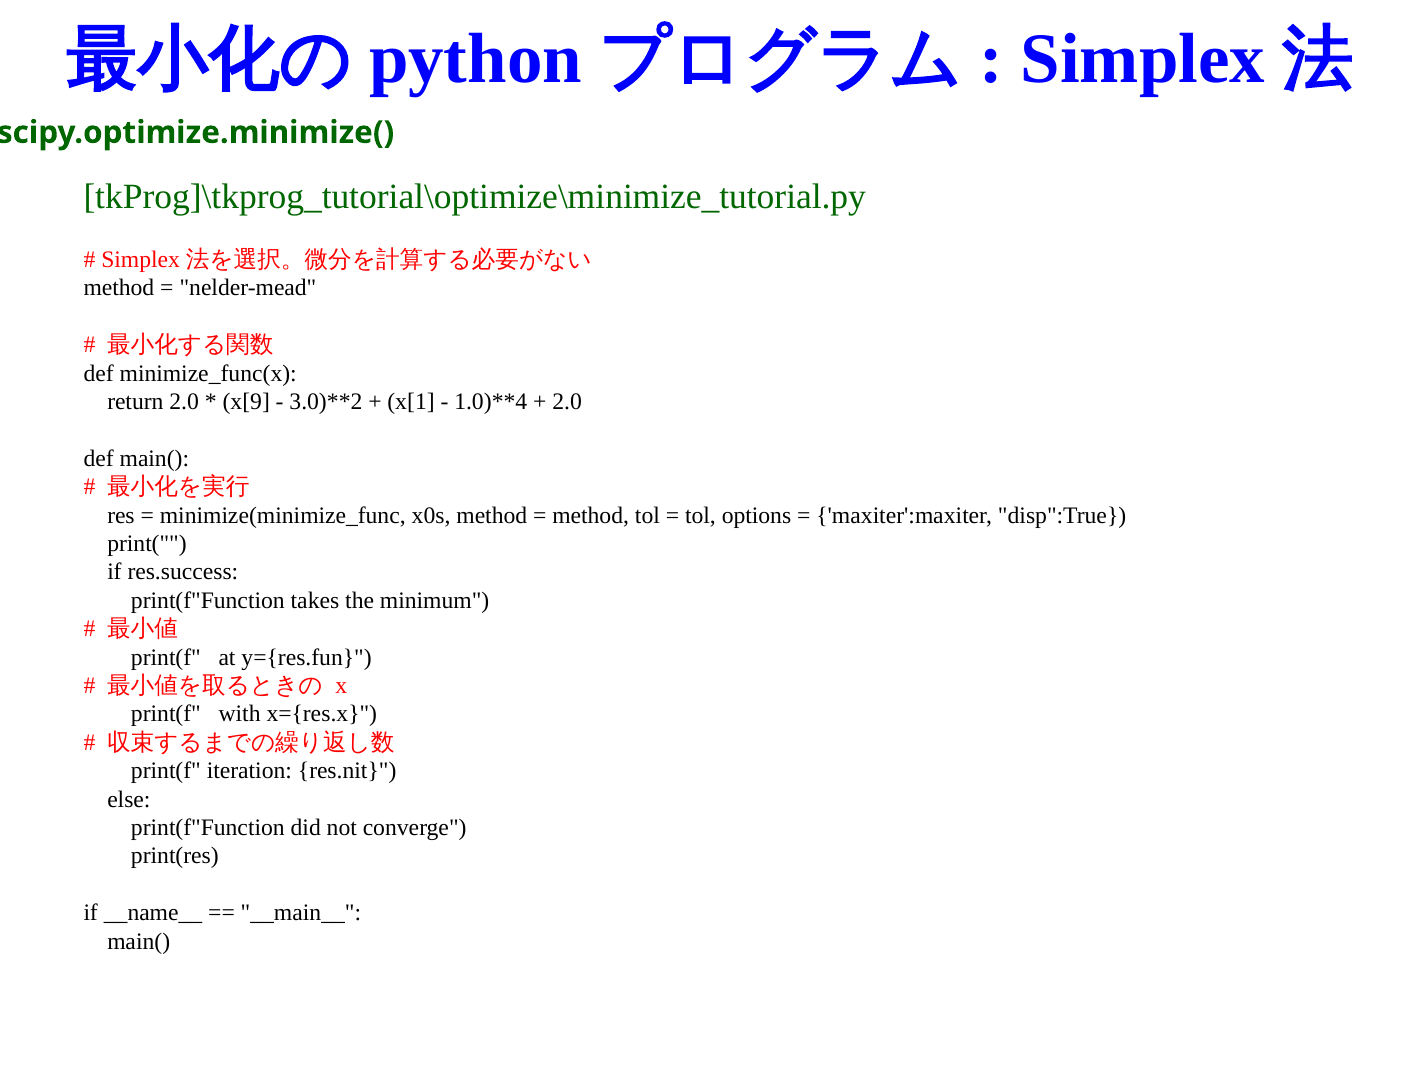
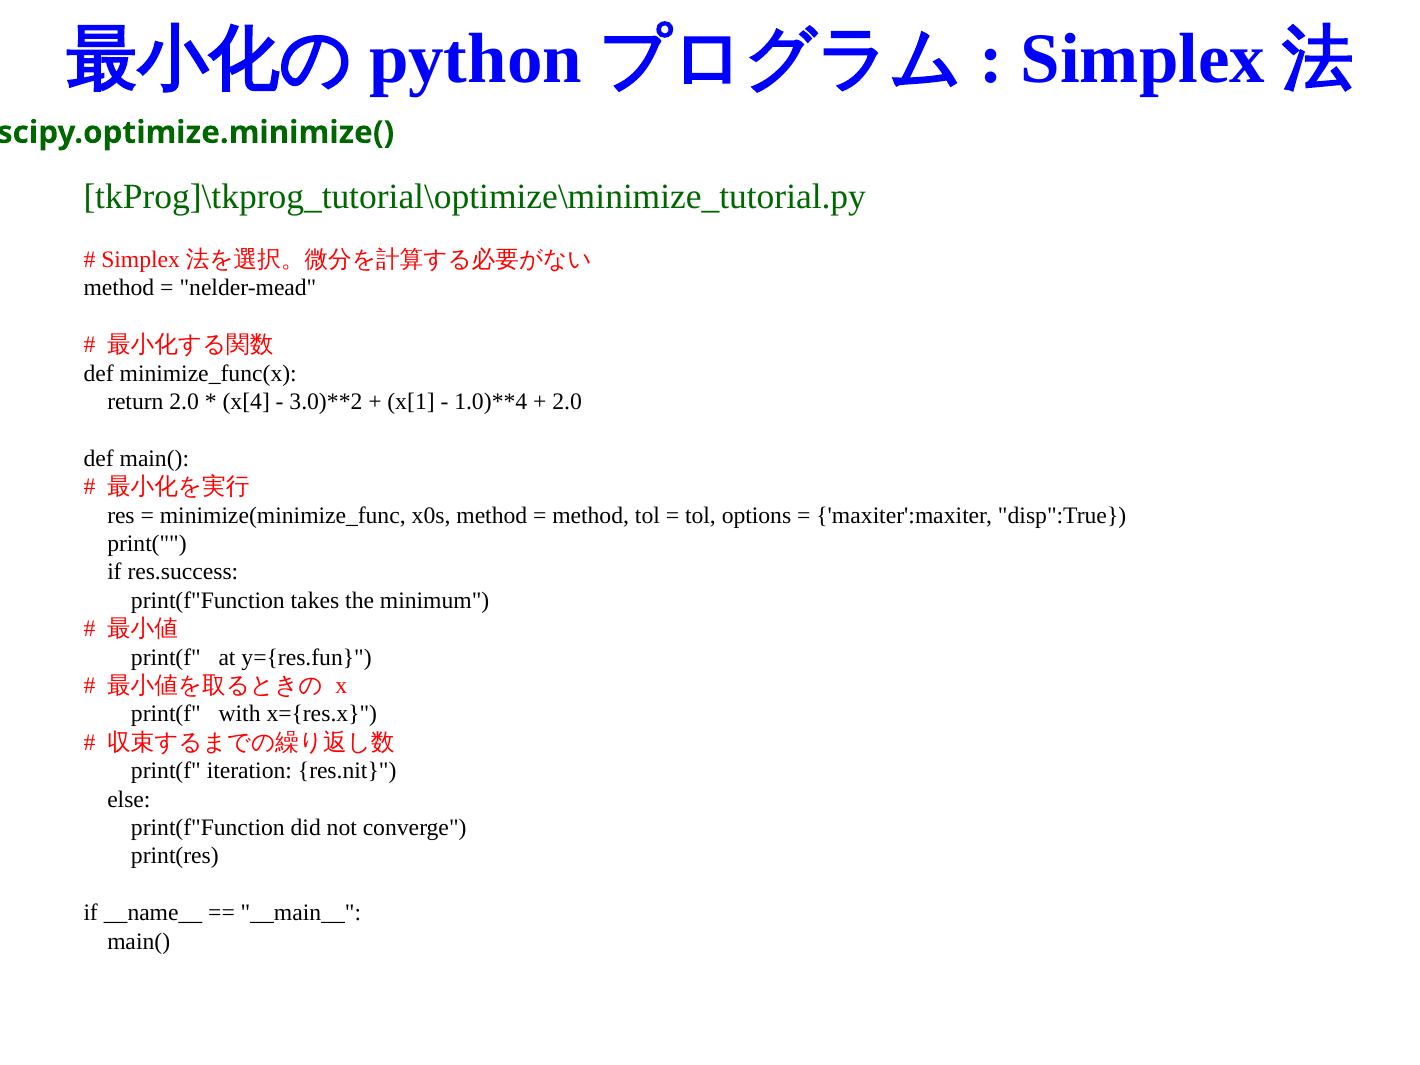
x[9: x[9 -> x[4 (246, 402)
